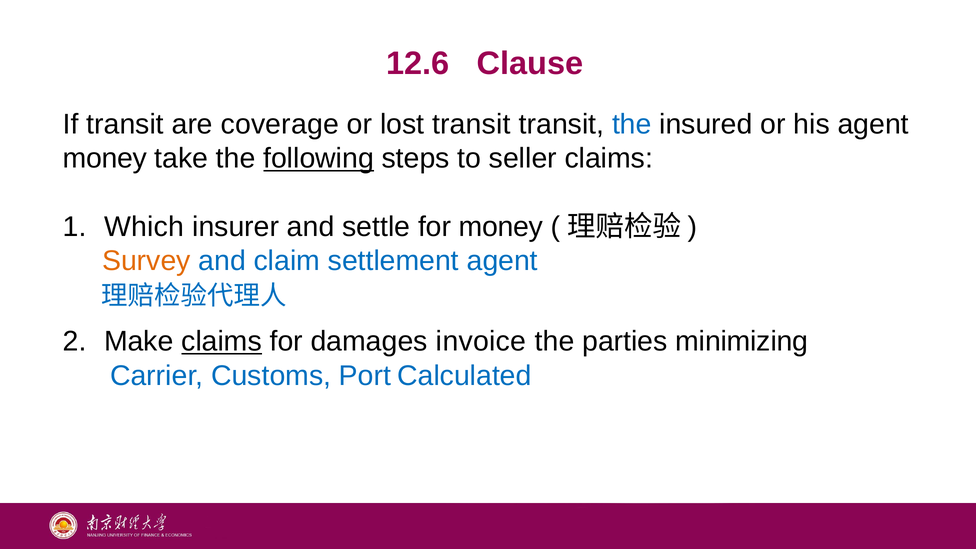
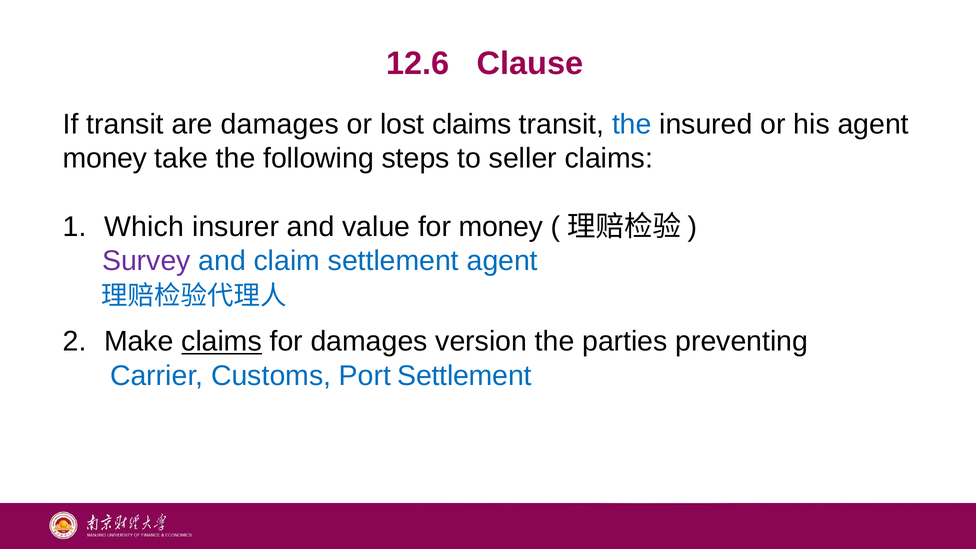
are coverage: coverage -> damages (280, 124)
lost transit: transit -> claims (472, 124)
following underline: present -> none (319, 158)
settle: settle -> value (376, 227)
Survey colour: orange -> purple (146, 261)
invoice: invoice -> version (481, 341)
minimizing: minimizing -> preventing (742, 341)
Port Calculated: Calculated -> Settlement (465, 376)
